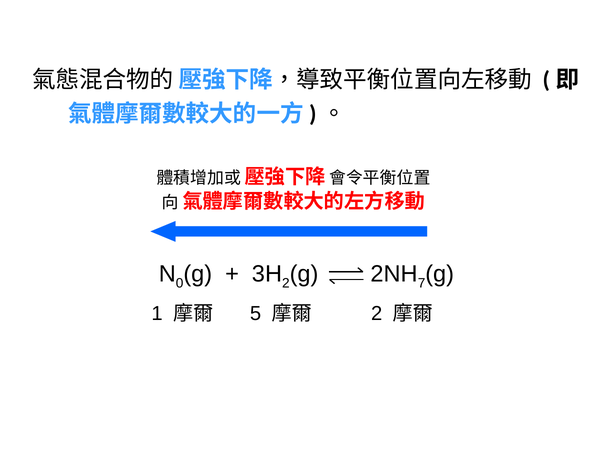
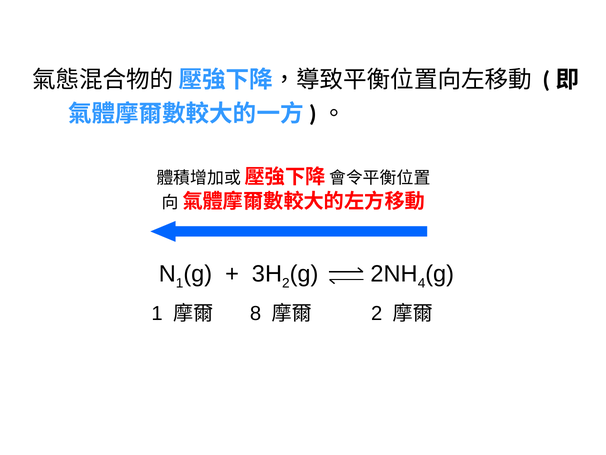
0: 0 -> 1 (180, 283)
7: 7 -> 4 (422, 283)
5: 5 -> 8 (256, 313)
